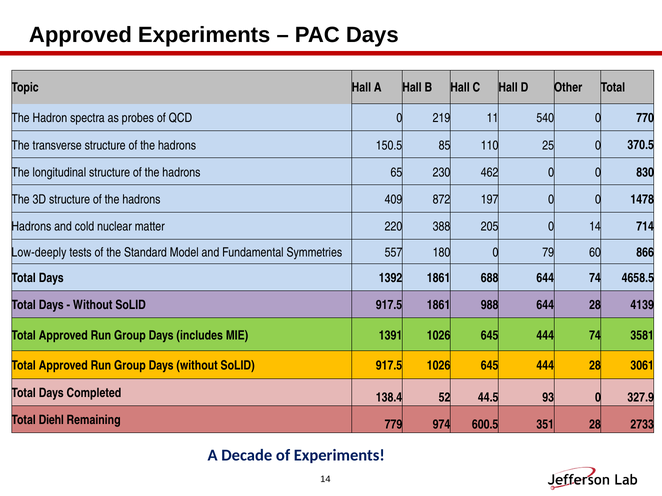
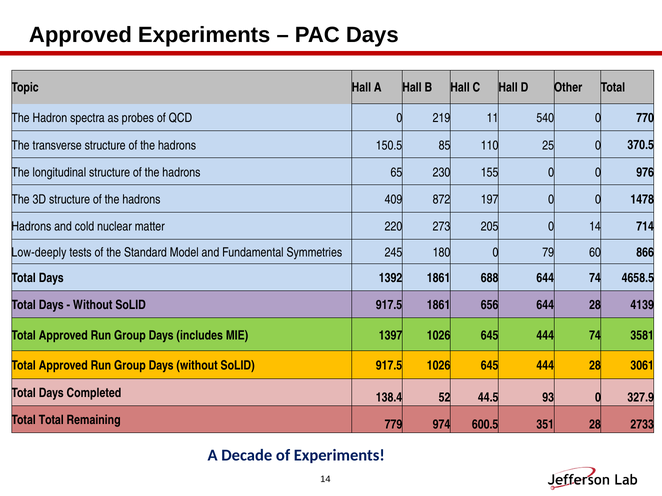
462: 462 -> 155 (490, 172)
830: 830 -> 976 (645, 172)
388: 388 -> 273 (442, 227)
557: 557 -> 245 (393, 253)
988: 988 -> 656 (490, 306)
1391: 1391 -> 1397 (391, 336)
Total Diehl: Diehl -> Total (51, 421)
